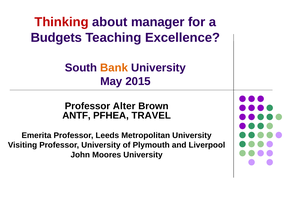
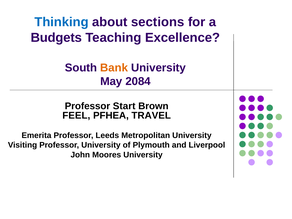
Thinking colour: red -> blue (62, 22)
manager: manager -> sections (158, 22)
2015: 2015 -> 2084 (138, 81)
Alter: Alter -> Start (124, 106)
ANTF: ANTF -> FEEL (76, 116)
